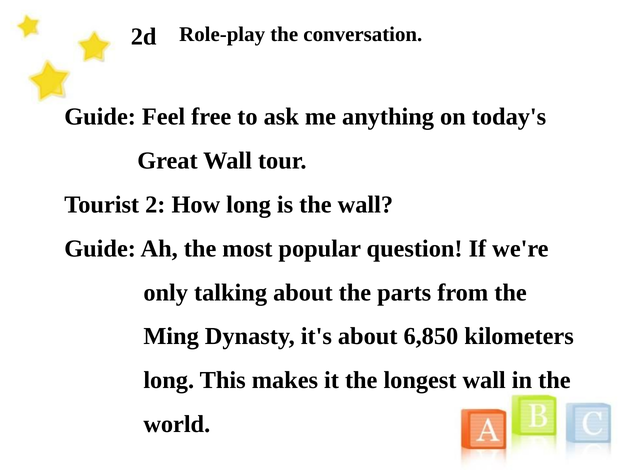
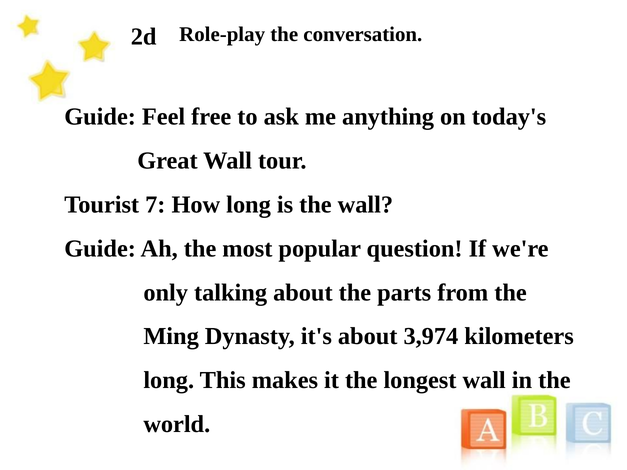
2: 2 -> 7 (155, 205)
6,850: 6,850 -> 3,974 (431, 337)
